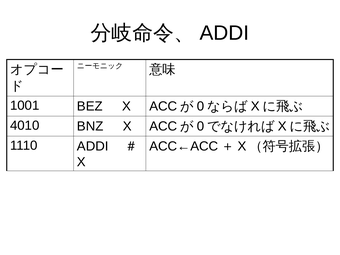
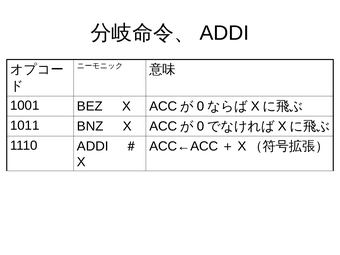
4010: 4010 -> 1011 (25, 125)
